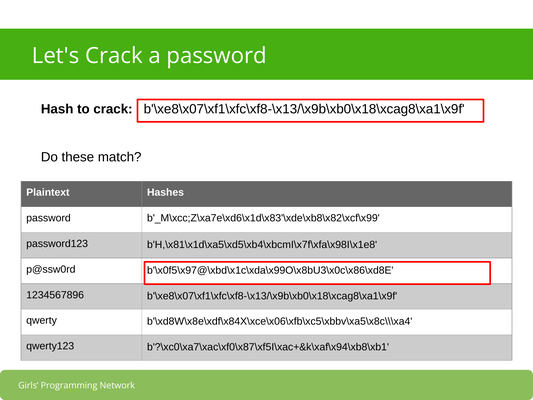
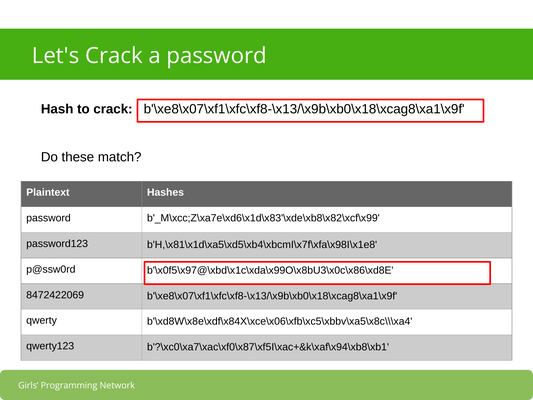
1234567896: 1234567896 -> 8472422069 (55, 295)
